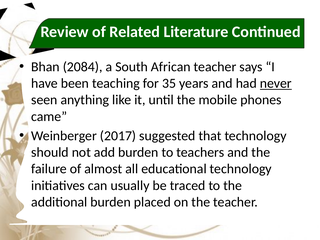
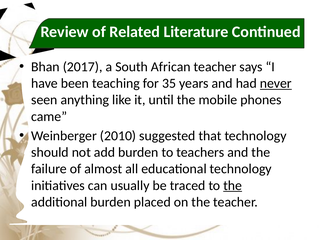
2084: 2084 -> 2017 (83, 67)
2017: 2017 -> 2010 (118, 136)
the underline: none -> present (233, 185)
